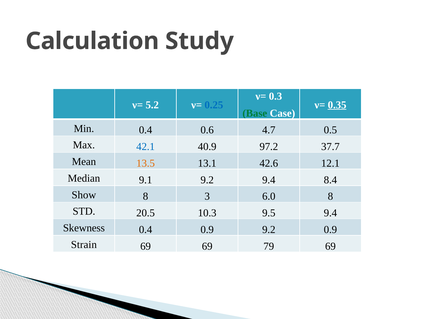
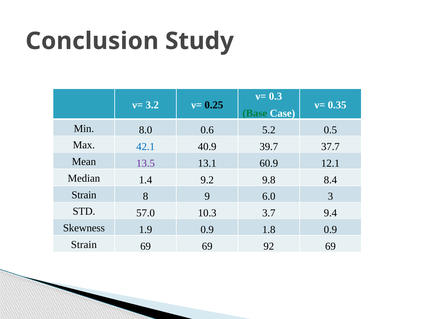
Calculation: Calculation -> Conclusion (92, 41)
5.2: 5.2 -> 3.2 (152, 105)
0.25 colour: blue -> black (214, 105)
0.35 underline: present -> none (337, 105)
Min 0.4: 0.4 -> 8.0 (146, 130)
4.7: 4.7 -> 5.2 (269, 130)
97.2: 97.2 -> 39.7 (269, 147)
13.5 colour: orange -> purple (146, 163)
42.6: 42.6 -> 60.9 (269, 163)
9.1: 9.1 -> 1.4 (146, 180)
9.2 9.4: 9.4 -> 9.8 (269, 180)
Show: Show -> Strain (84, 195)
3: 3 -> 9 (207, 196)
6.0 8: 8 -> 3 (330, 196)
20.5: 20.5 -> 57.0 (146, 213)
9.5: 9.5 -> 3.7 (269, 213)
Skewness 0.4: 0.4 -> 1.9 (146, 229)
0.9 9.2: 9.2 -> 1.8 (269, 229)
79: 79 -> 92 (269, 246)
